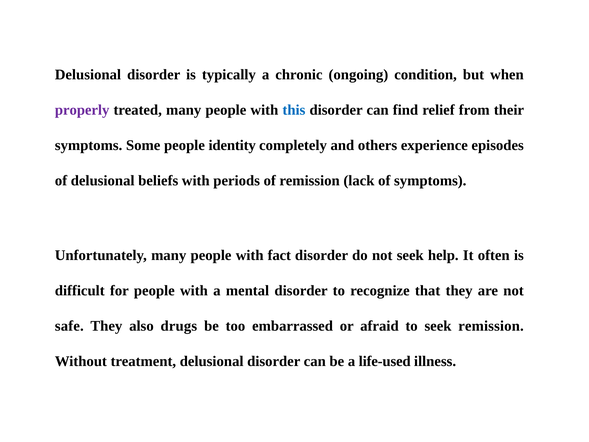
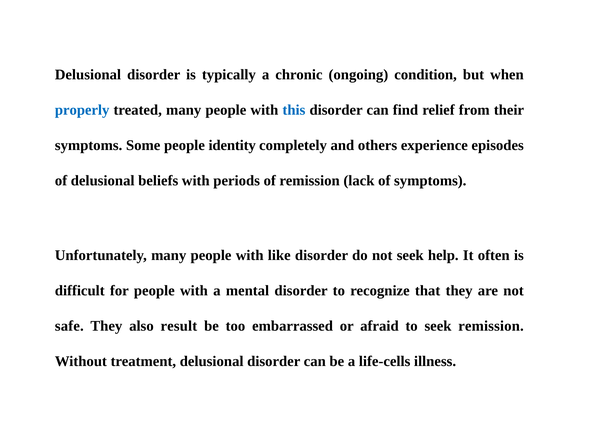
properly colour: purple -> blue (82, 110)
fact: fact -> like (279, 255)
drugs: drugs -> result (179, 326)
life-used: life-used -> life-cells (385, 361)
